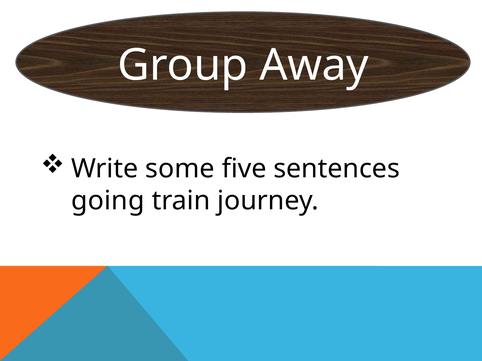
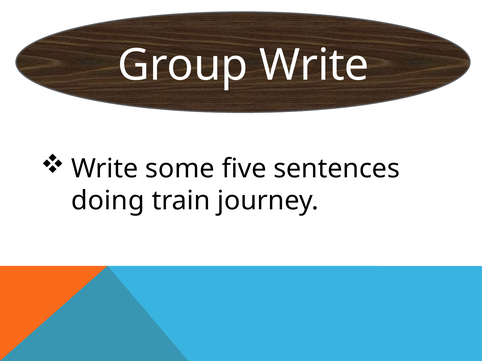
Group Away: Away -> Write (314, 65)
going: going -> doing (108, 201)
